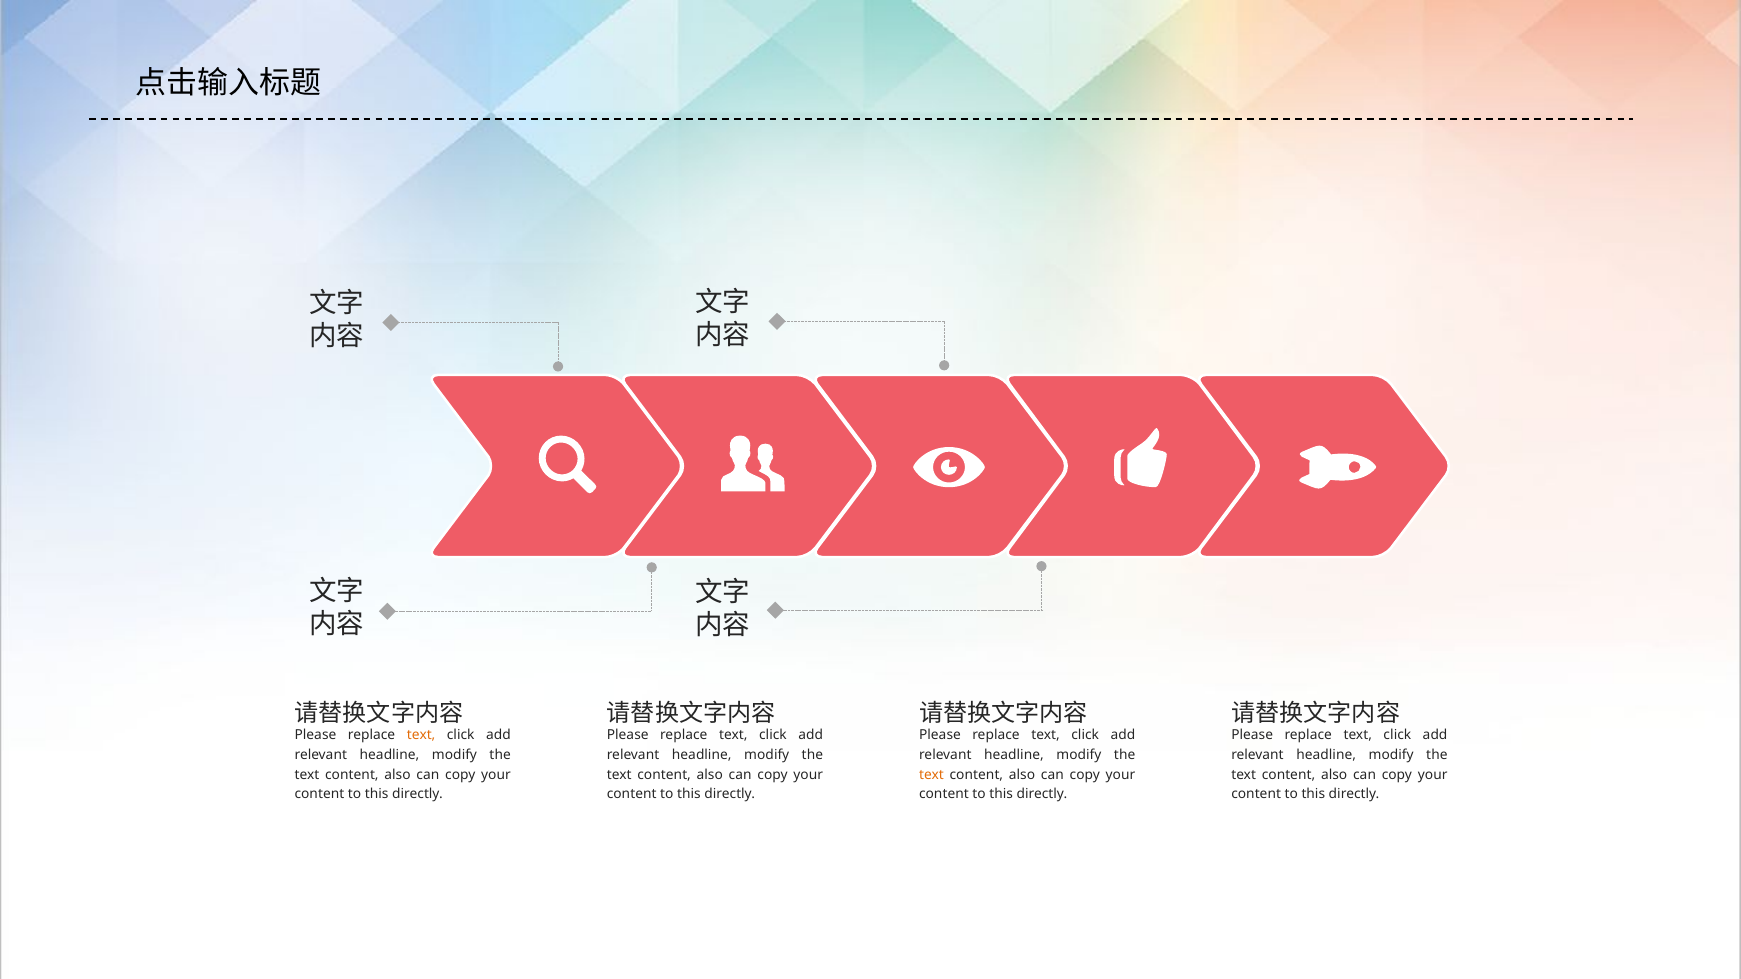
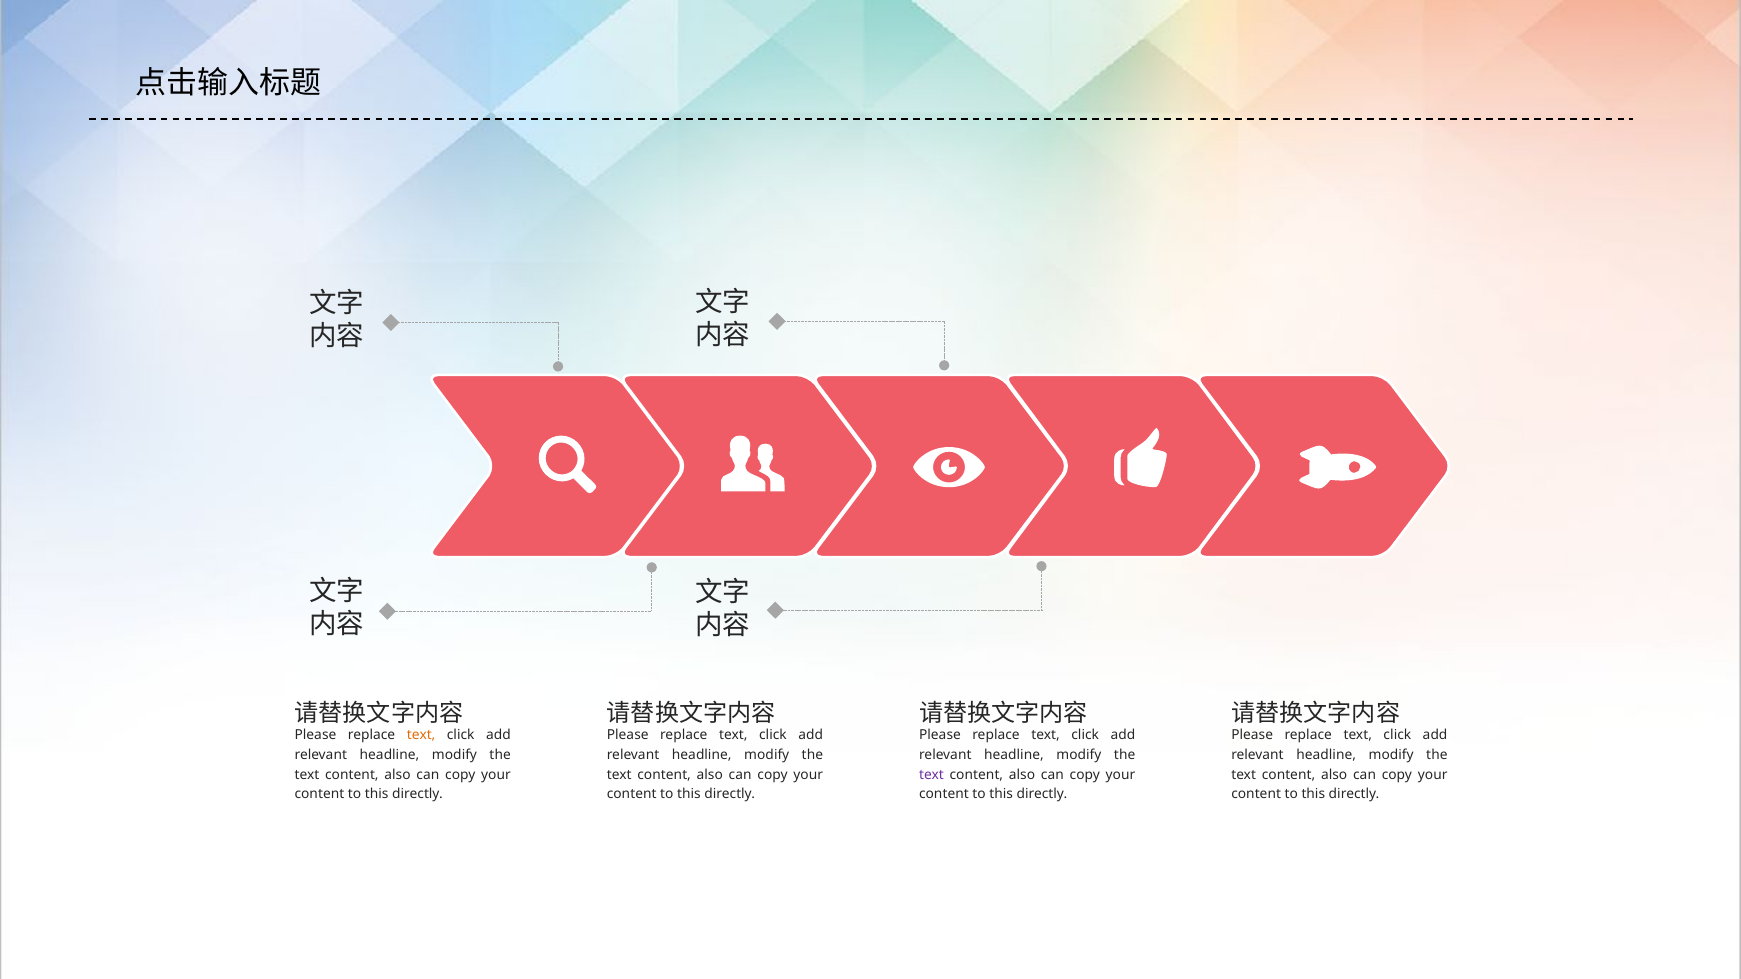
text colour: orange -> purple (932, 775)
